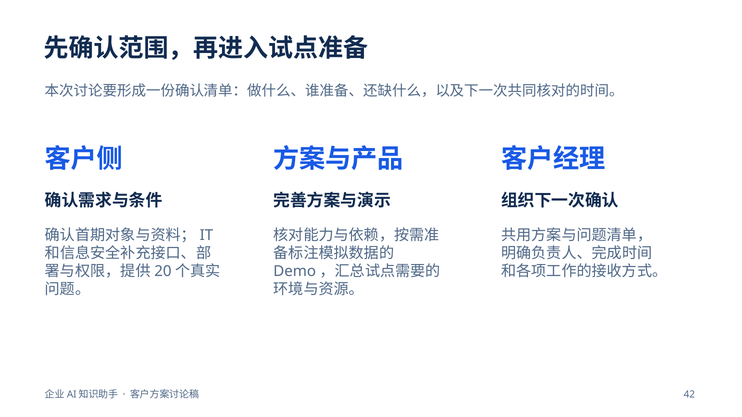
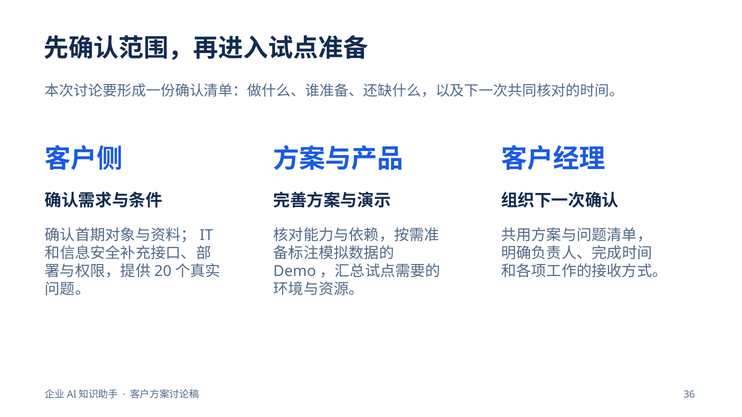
42: 42 -> 36 (689, 395)
